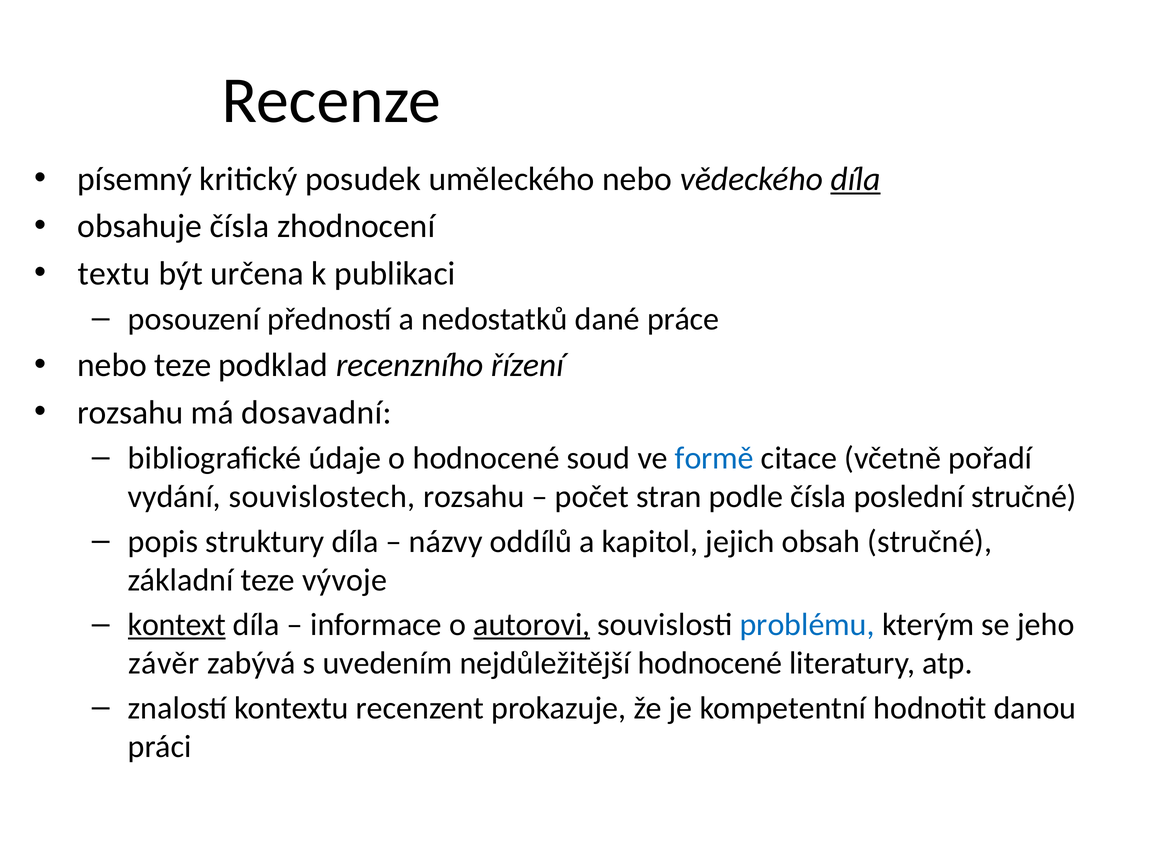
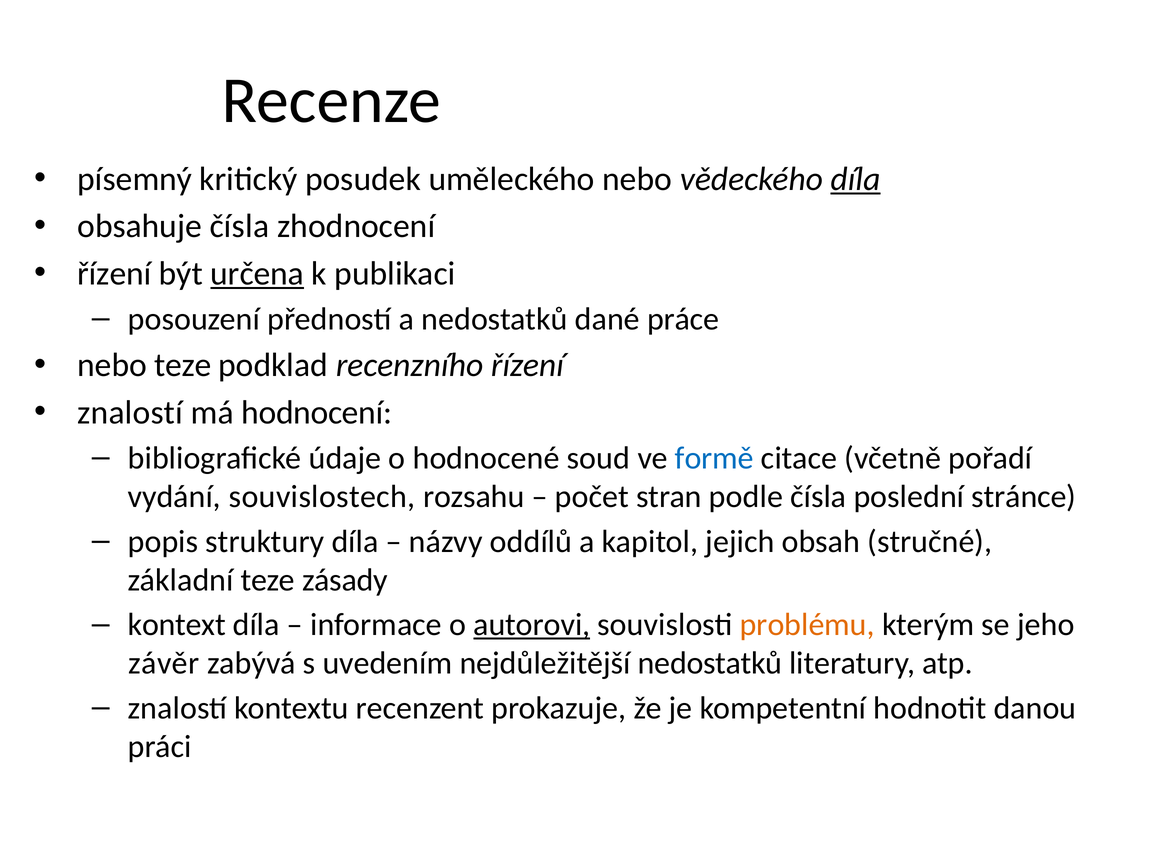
textu: textu -> řízení (114, 273)
určena underline: none -> present (257, 273)
rozsahu: rozsahu -> znalostí (130, 412)
dosavadní: dosavadní -> hodnocení (317, 412)
poslední stručné: stručné -> stránce (1024, 496)
vývoje: vývoje -> zásady (345, 580)
kontext underline: present -> none (177, 625)
problému colour: blue -> orange (807, 625)
nejdůležitější hodnocené: hodnocené -> nedostatků (710, 663)
